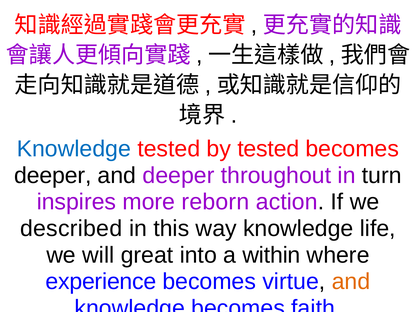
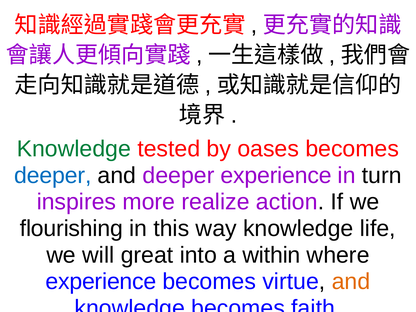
Knowledge colour: blue -> green (74, 149)
by tested: tested -> oases (268, 149)
deeper colour: black -> blue (53, 175)
deeper throughout: throughout -> experience (276, 175)
reborn: reborn -> realize (216, 202)
described: described -> flourishing (71, 229)
